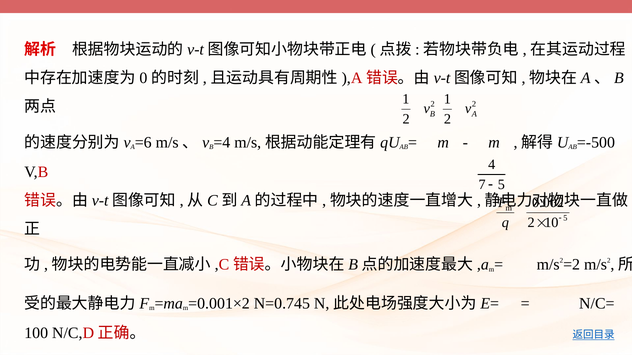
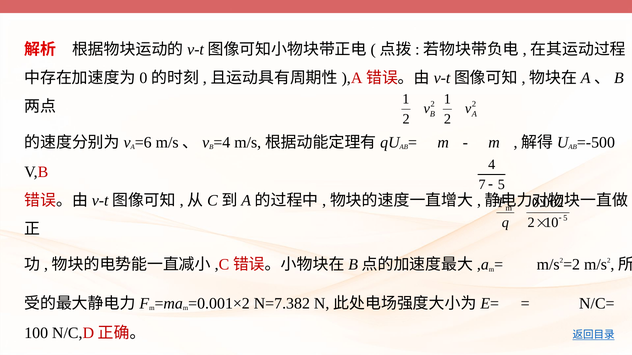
N=0.745: N=0.745 -> N=7.382 (282, 304)
